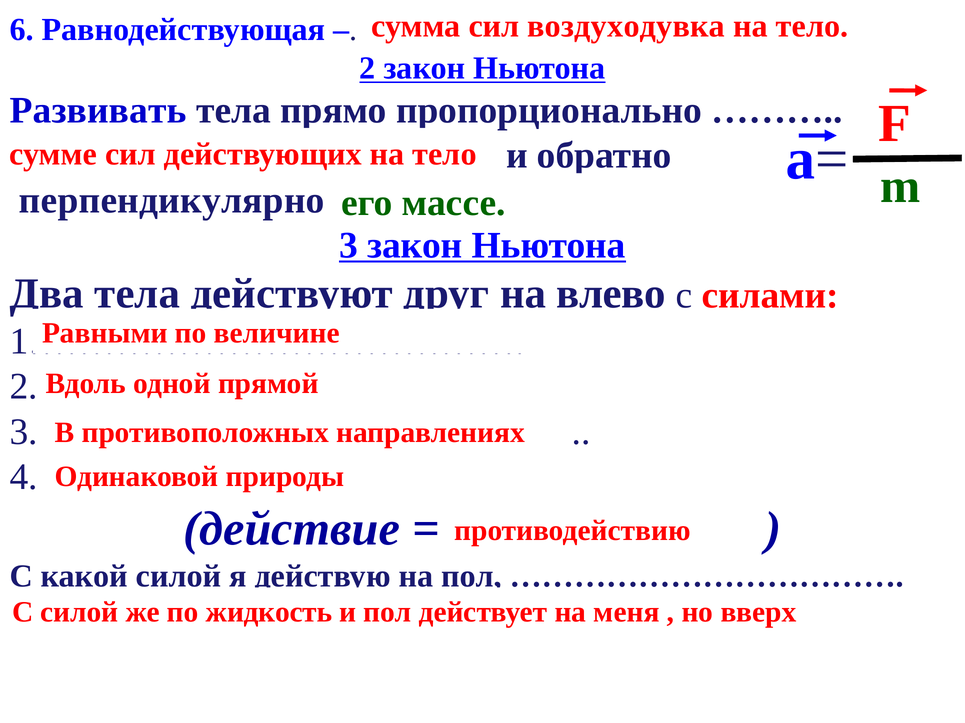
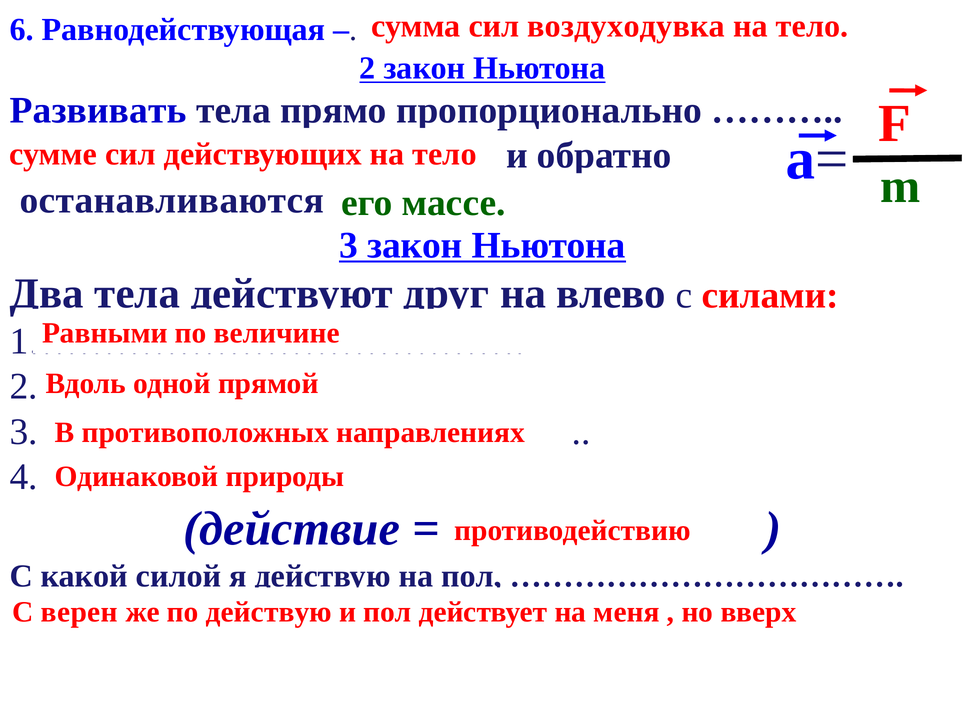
перпендикулярно: перпендикулярно -> останавливаются (172, 200)
С силой: силой -> верен (79, 613)
по жидкость: жидкость -> действую (269, 613)
